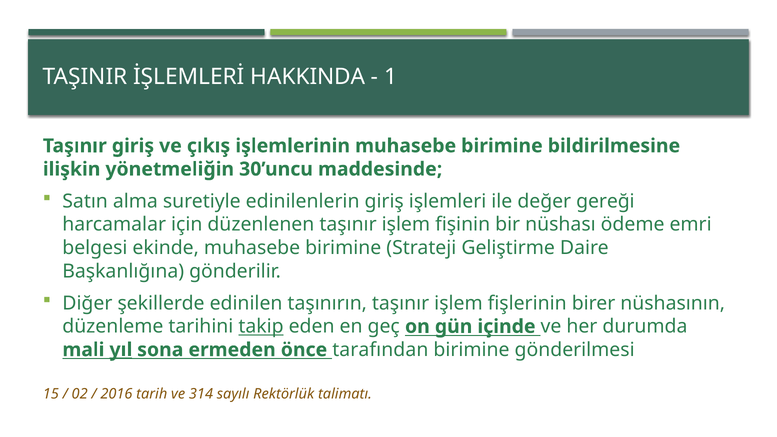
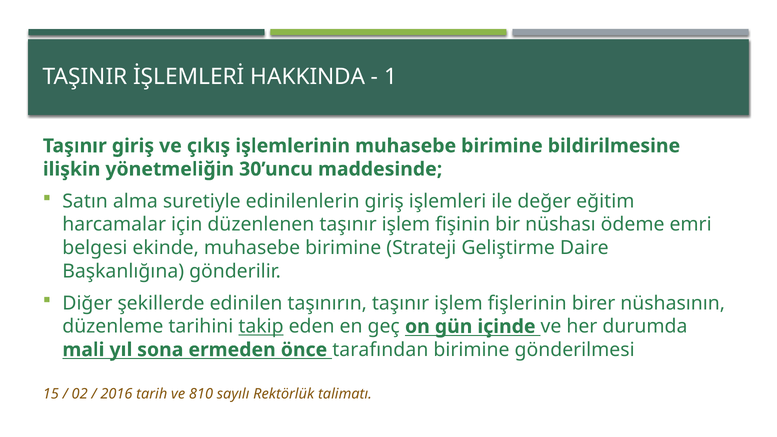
gereği: gereği -> eğitim (605, 201)
yıl underline: present -> none (121, 350)
314: 314 -> 810 (201, 394)
